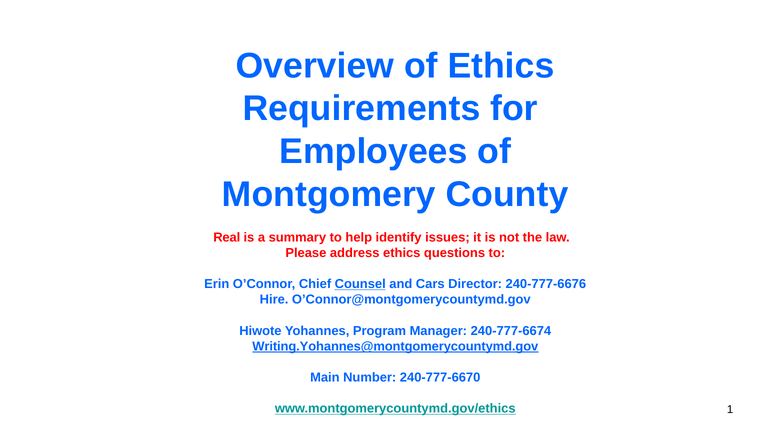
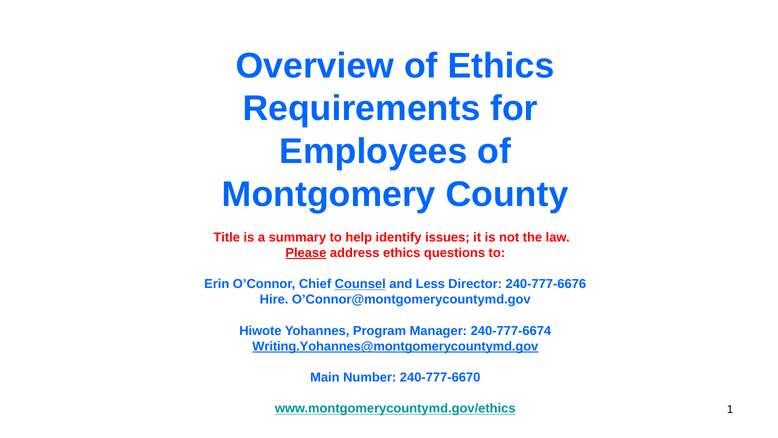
Real: Real -> Title (227, 237)
Please underline: none -> present (306, 253)
Cars: Cars -> Less (430, 284)
